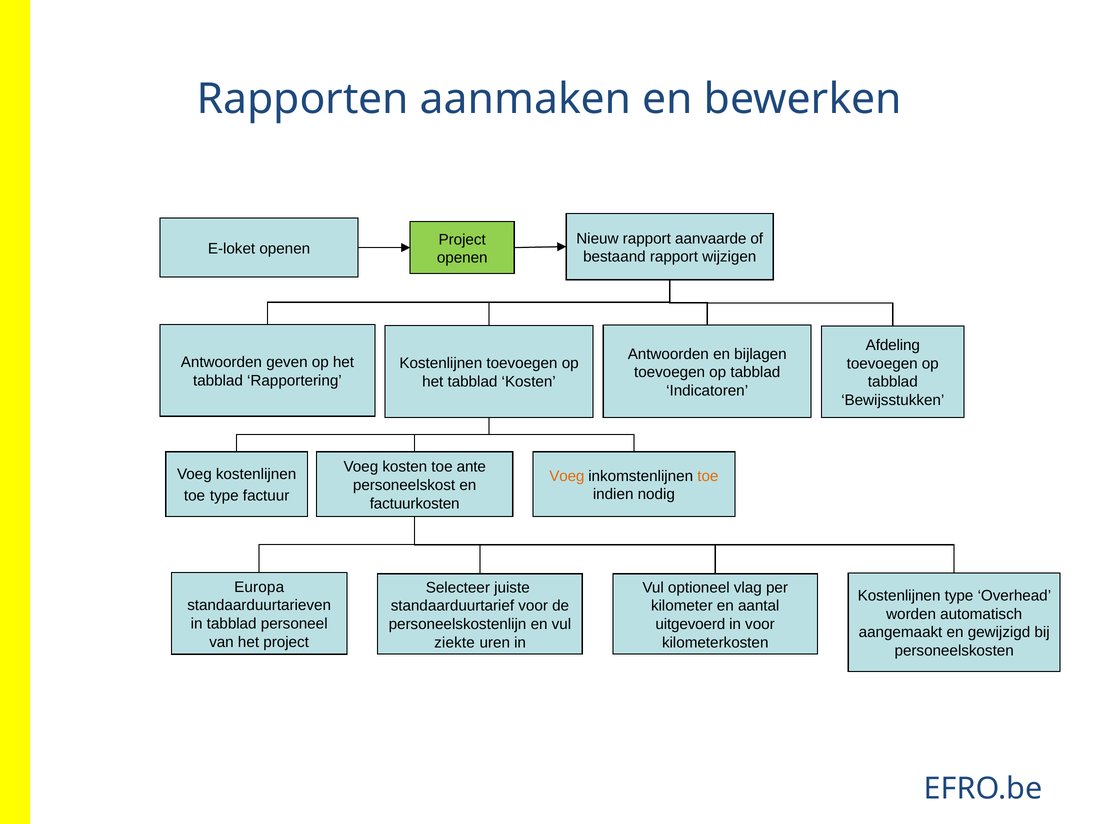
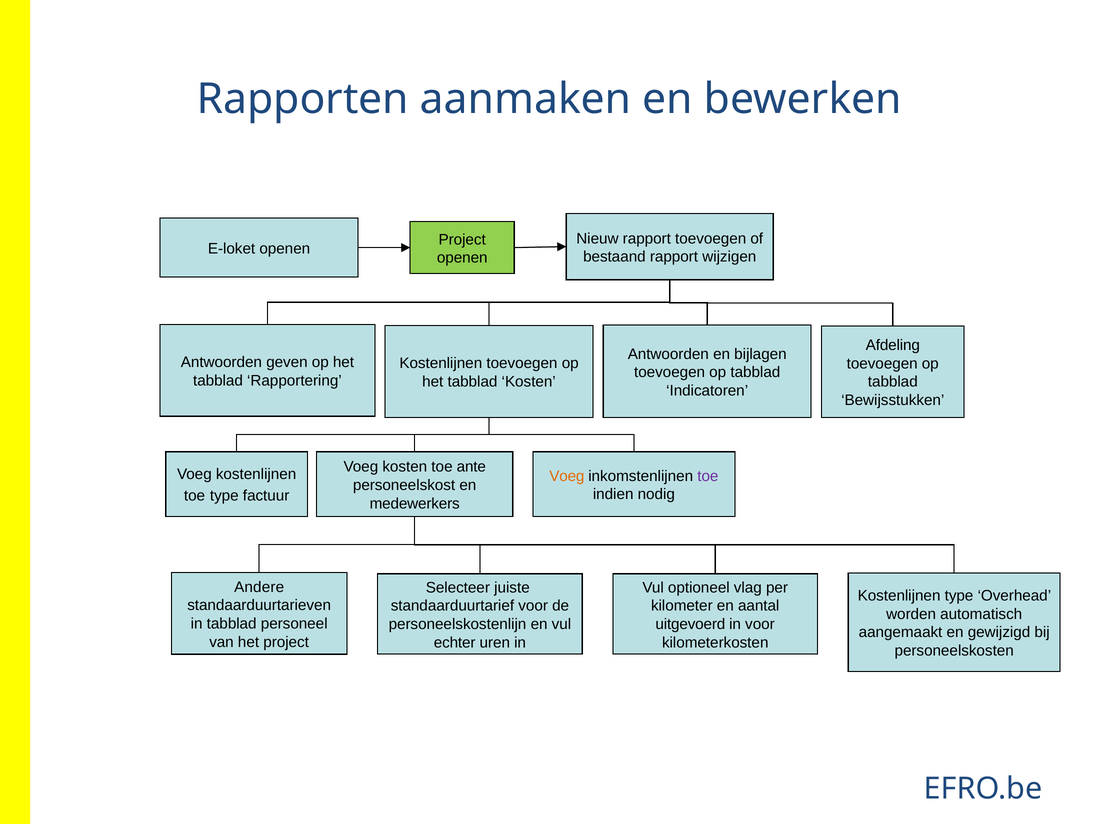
rapport aanvaarde: aanvaarde -> toevoegen (711, 239)
toe colour: orange -> purple (708, 476)
factuurkosten: factuurkosten -> medewerkers (415, 504)
Europa: Europa -> Andere (259, 587)
ziekte: ziekte -> echter (455, 643)
